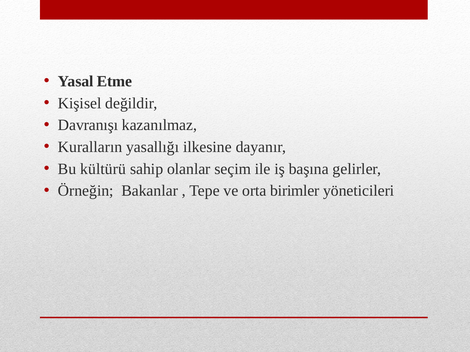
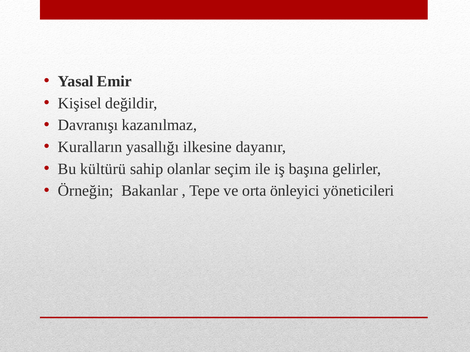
Etme: Etme -> Emir (114, 81)
birimler: birimler -> önleyici (295, 191)
